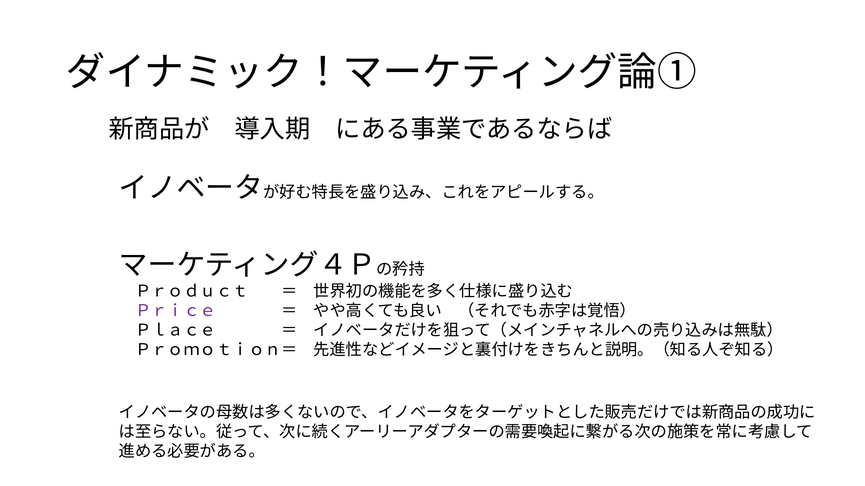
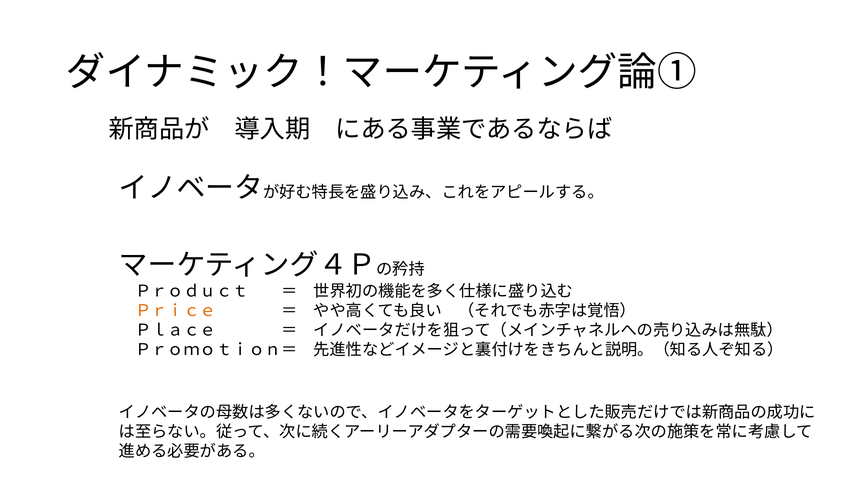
Ｐｒｉｃｅ colour: purple -> orange (176, 311)
